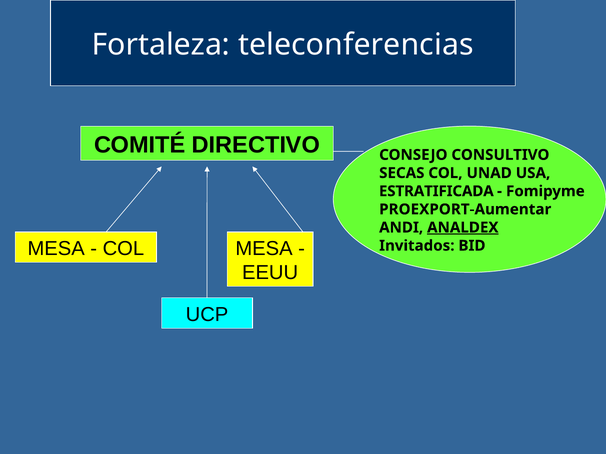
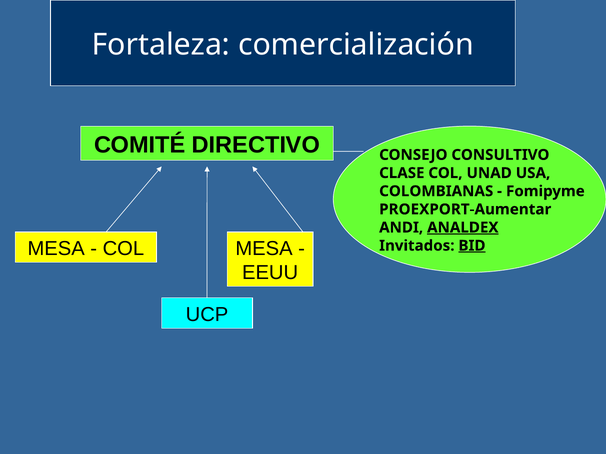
teleconferencias: teleconferencias -> comercialización (356, 45)
SECAS: SECAS -> CLASE (402, 173)
ESTRATIFICADA: ESTRATIFICADA -> COLOMBIANAS (436, 191)
BID underline: none -> present (472, 246)
